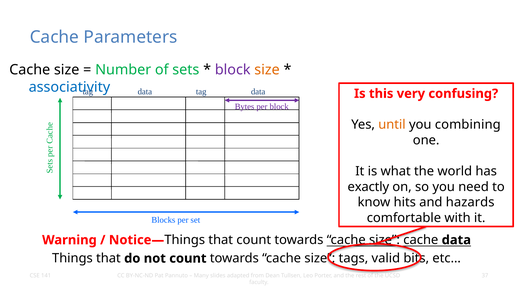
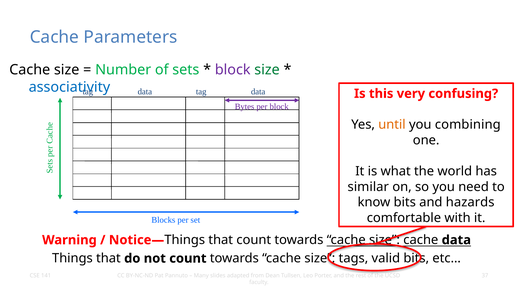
size colour: orange -> green (267, 70)
exactly: exactly -> similar (368, 187)
know hits: hits -> bits (405, 203)
